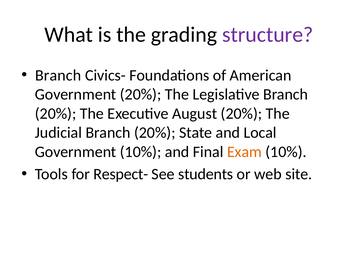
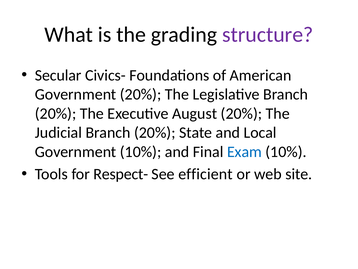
Branch: Branch -> Secular (58, 75)
Exam colour: orange -> blue (244, 151)
students: students -> efficient (206, 174)
